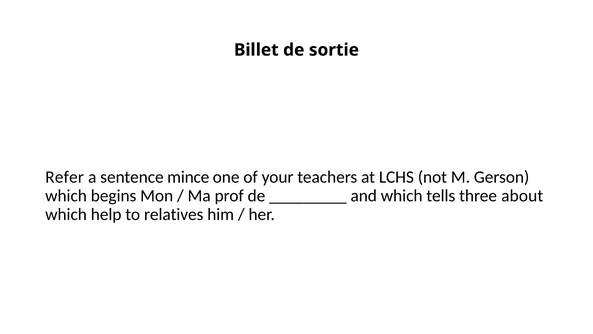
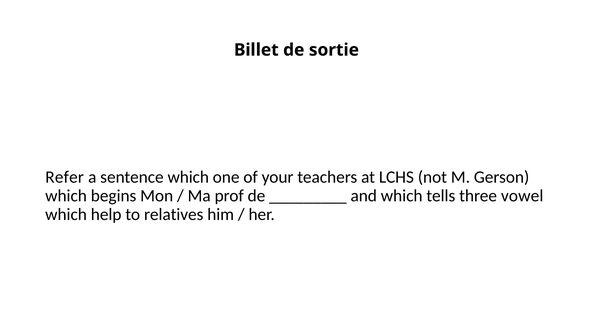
sentence mince: mince -> which (188, 177)
about: about -> vowel (522, 196)
